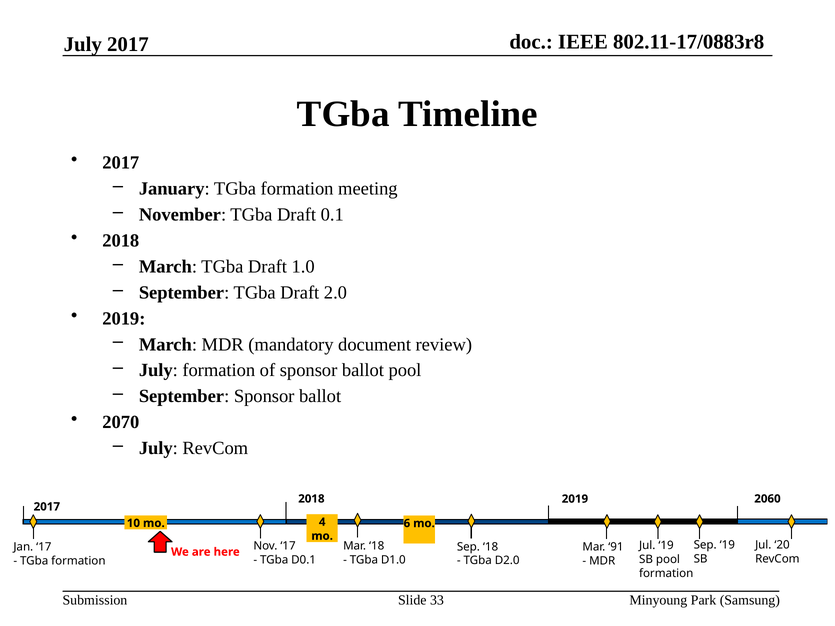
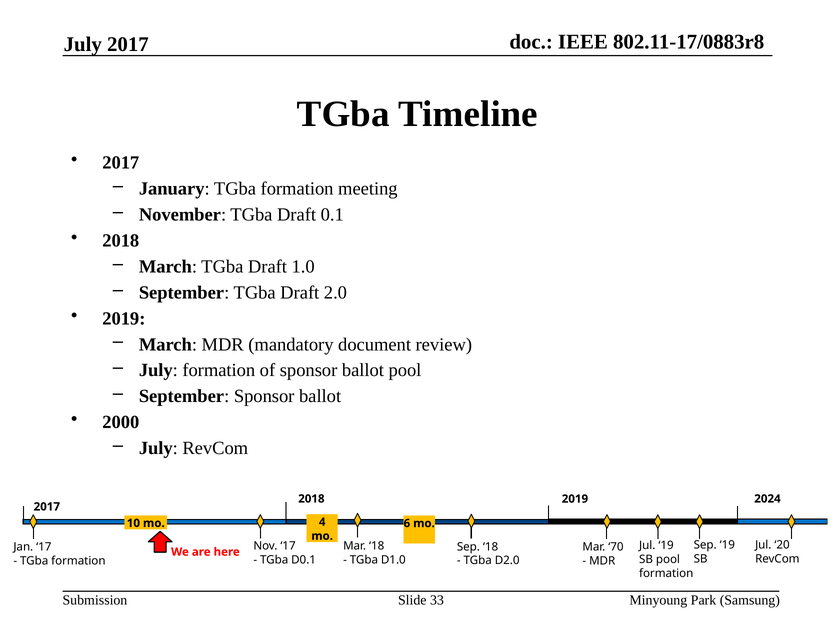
2070: 2070 -> 2000 (121, 422)
2060: 2060 -> 2024 (767, 499)
91: 91 -> 70 (616, 547)
